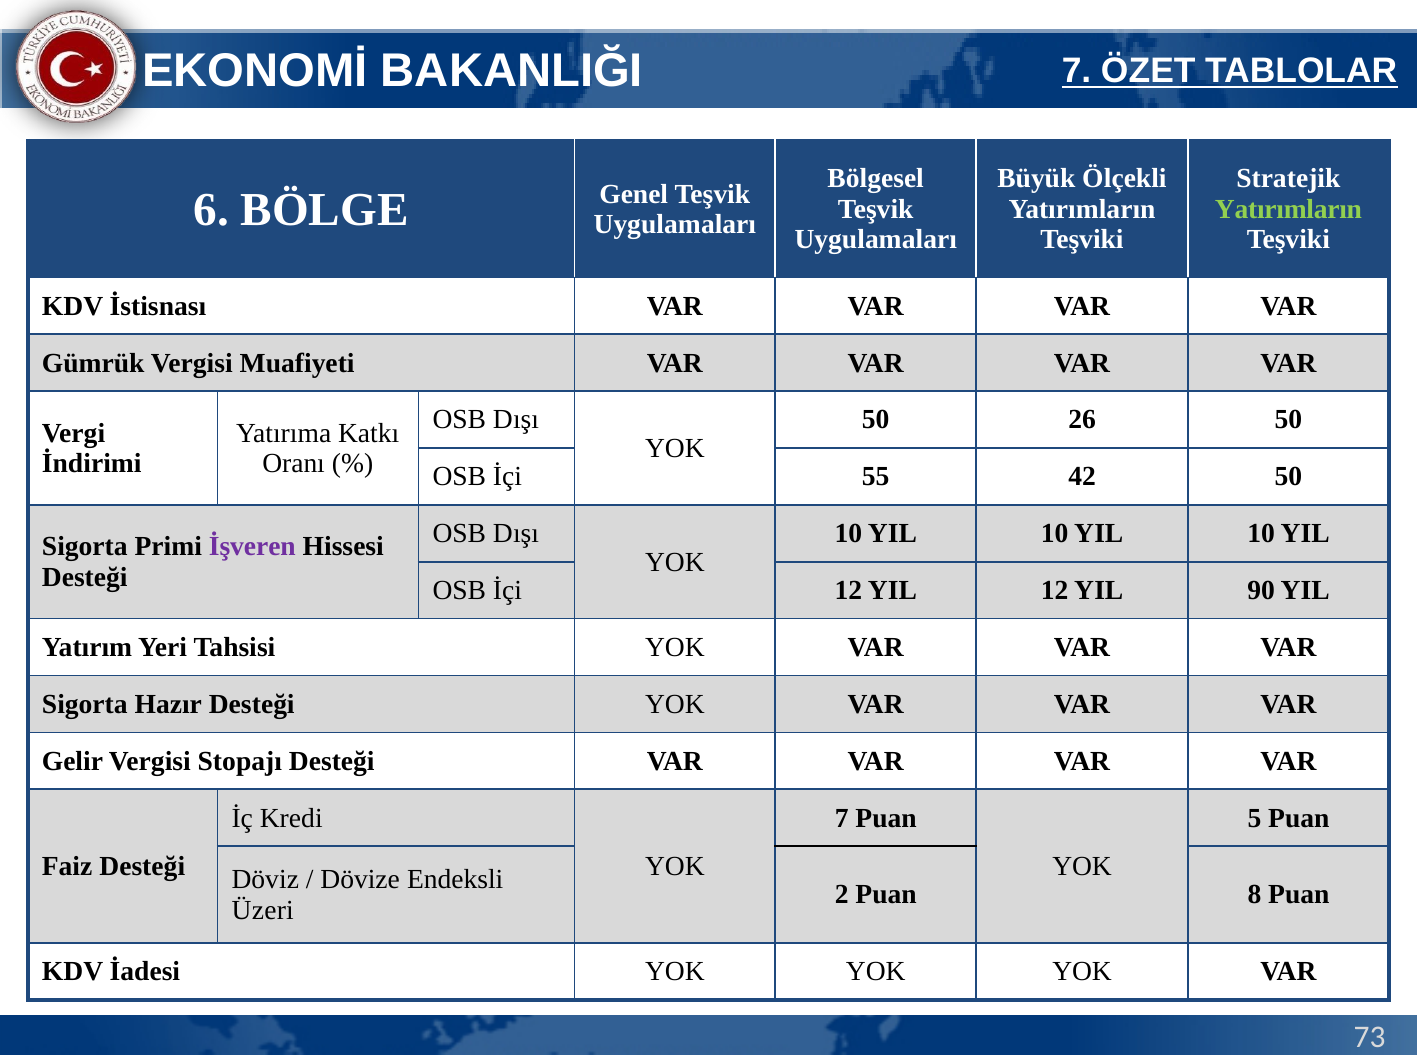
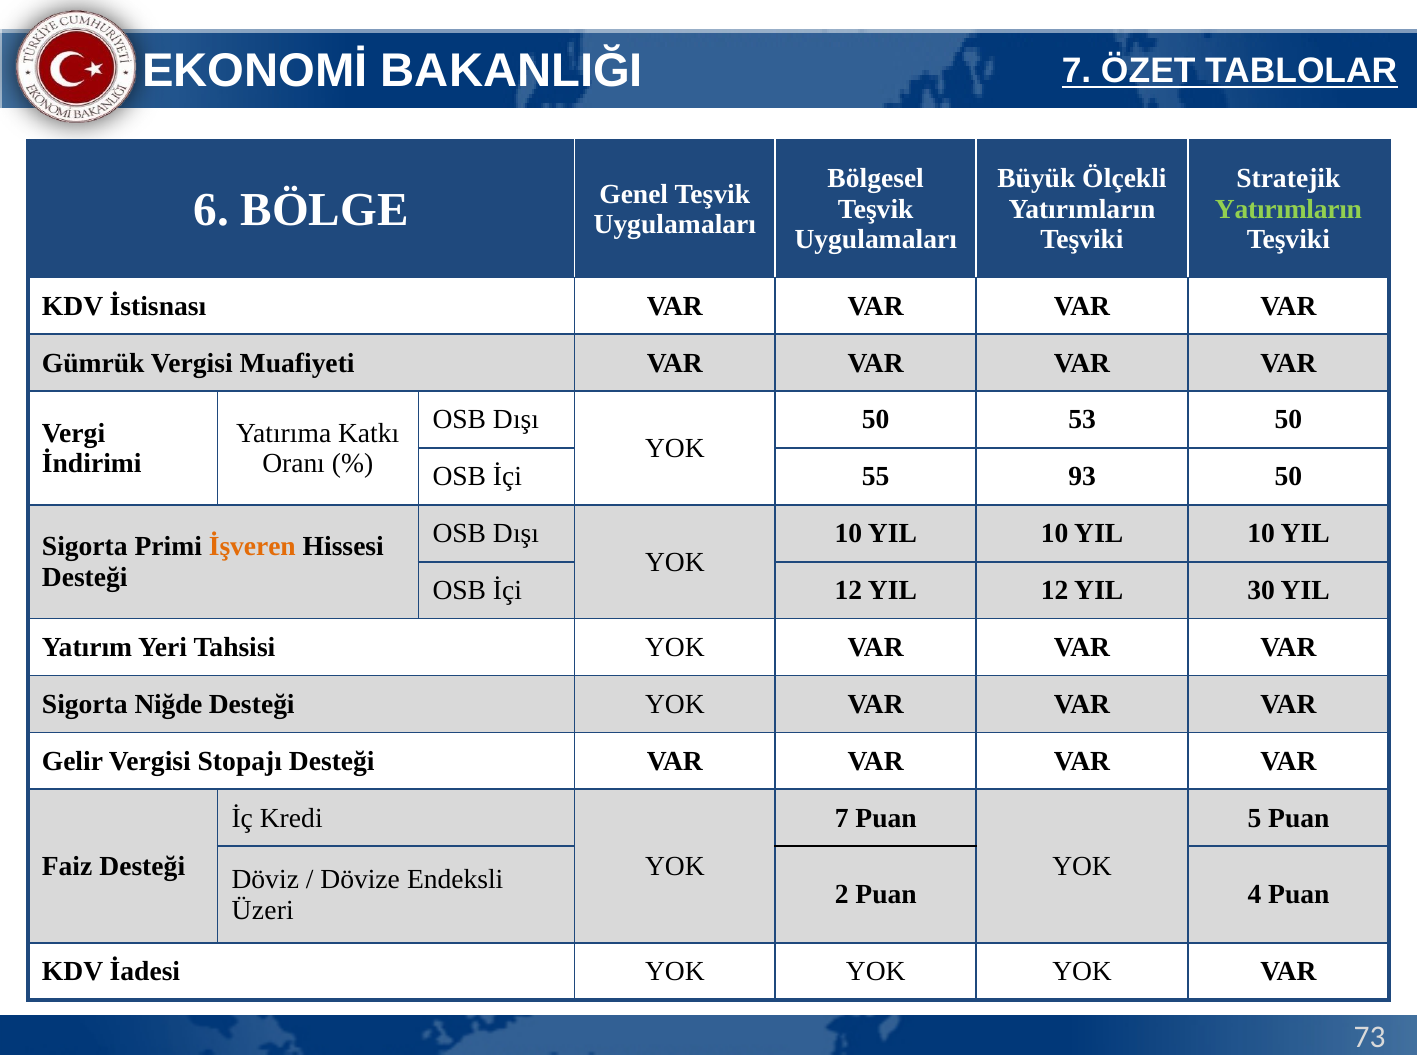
26: 26 -> 53 (1082, 420)
42: 42 -> 93 (1082, 477)
İşveren colour: purple -> orange (252, 547)
90: 90 -> 30 (1261, 590)
Hazır: Hazır -> Niğde (168, 704)
8: 8 -> 4 (1254, 895)
